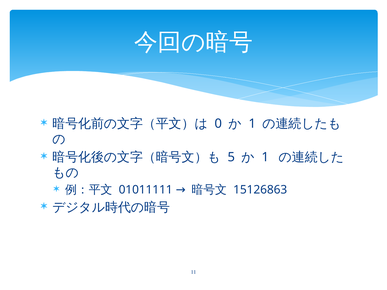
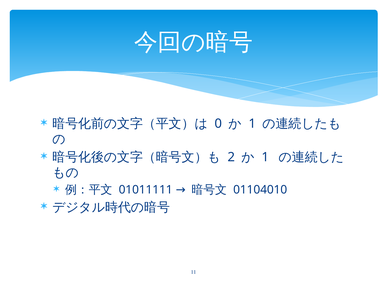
5: 5 -> 2 (231, 157)
15126863: 15126863 -> 01104010 (260, 190)
